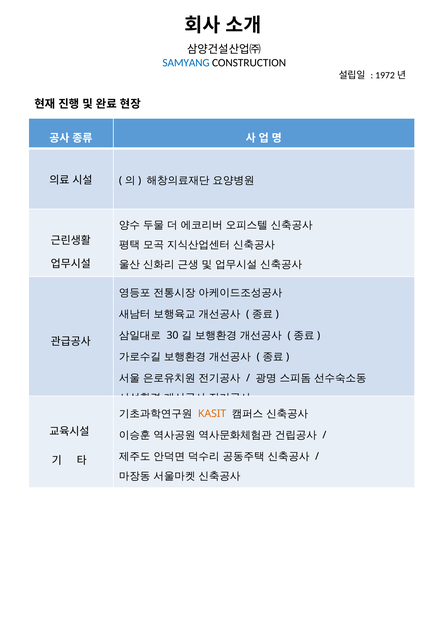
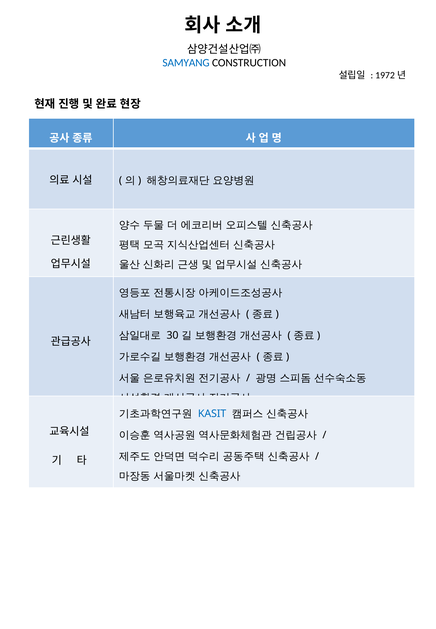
KASIT colour: orange -> blue (212, 414)
